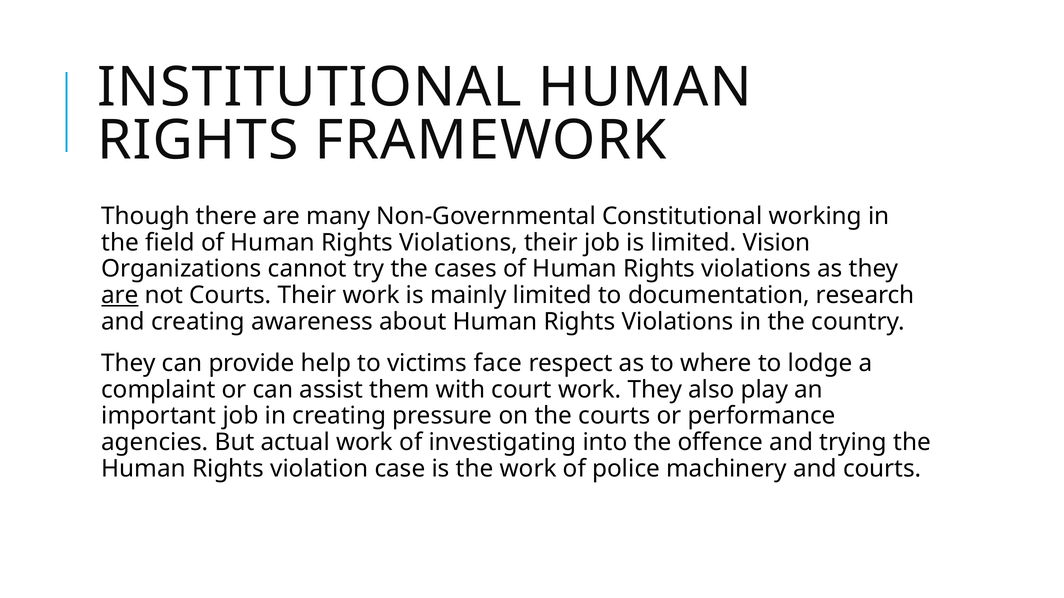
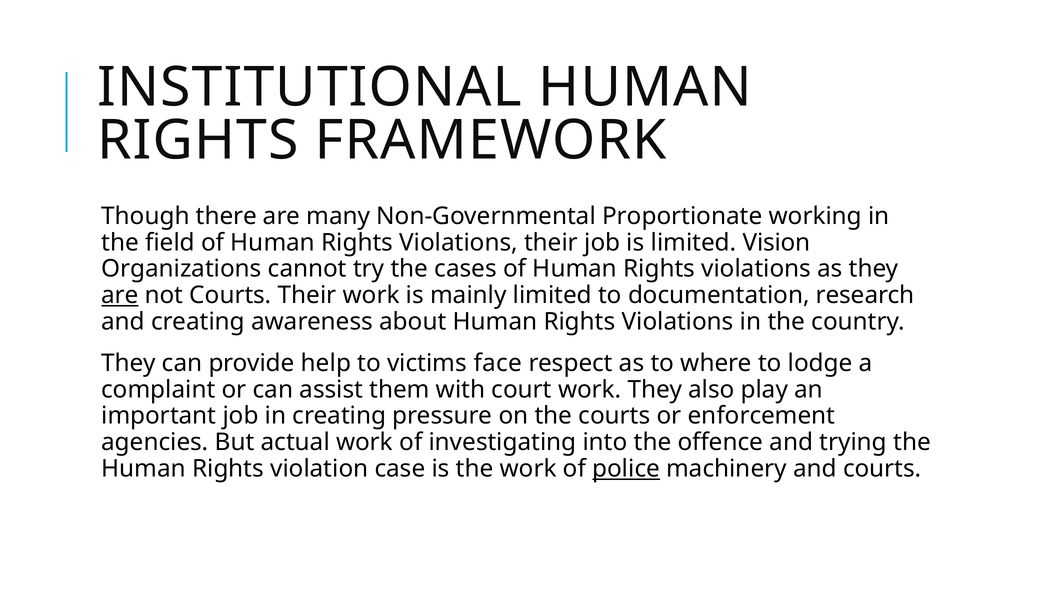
Constitutional: Constitutional -> Proportionate (682, 216)
performance: performance -> enforcement (762, 416)
police underline: none -> present (626, 469)
